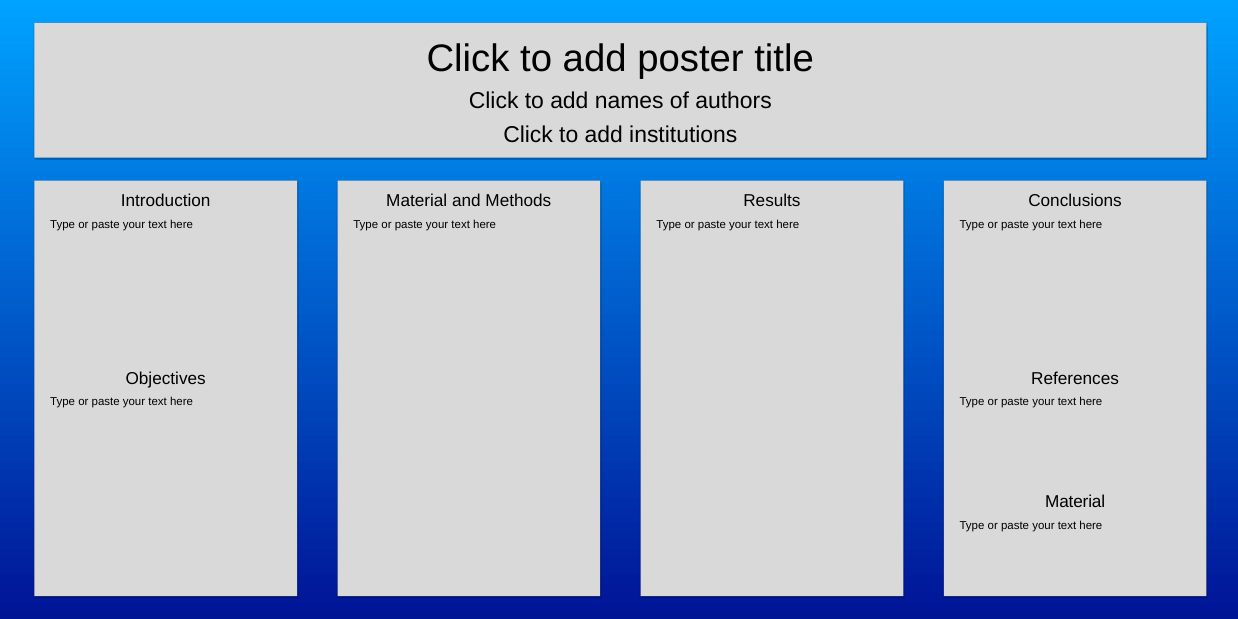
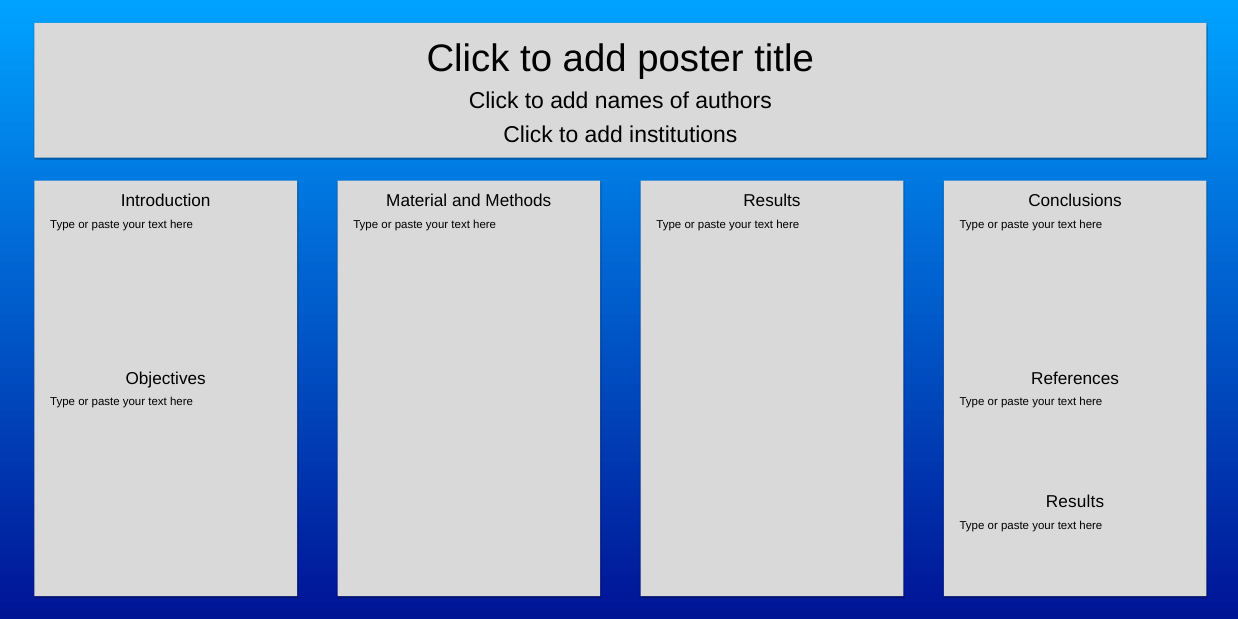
Material: Material -> Results (1075, 502)
